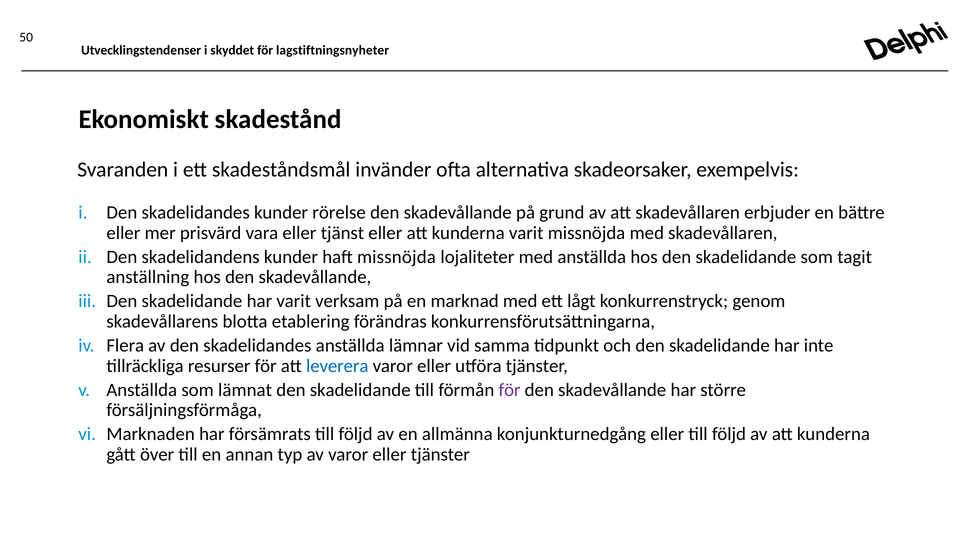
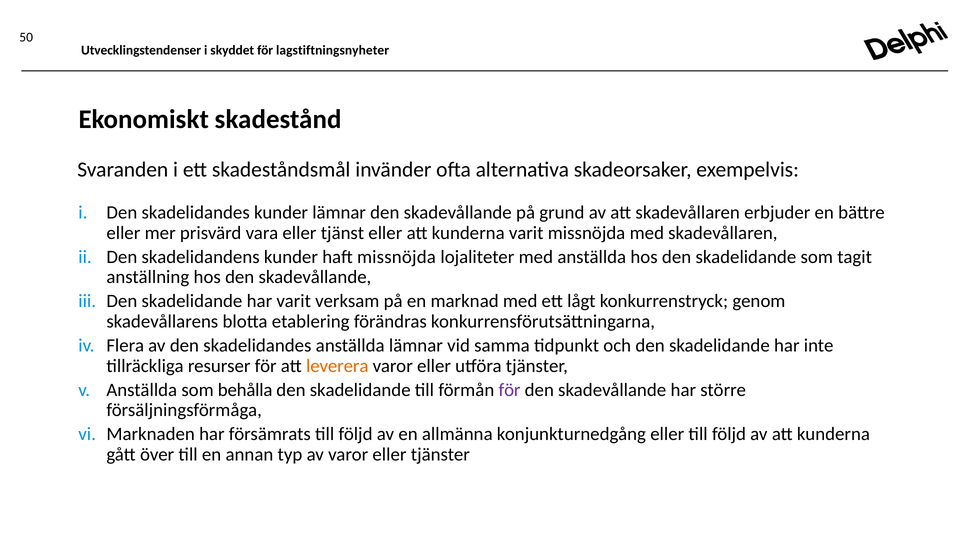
kunder rörelse: rörelse -> lämnar (339, 212)
leverera colour: blue -> orange (337, 366)
lämnat: lämnat -> behålla (245, 390)
